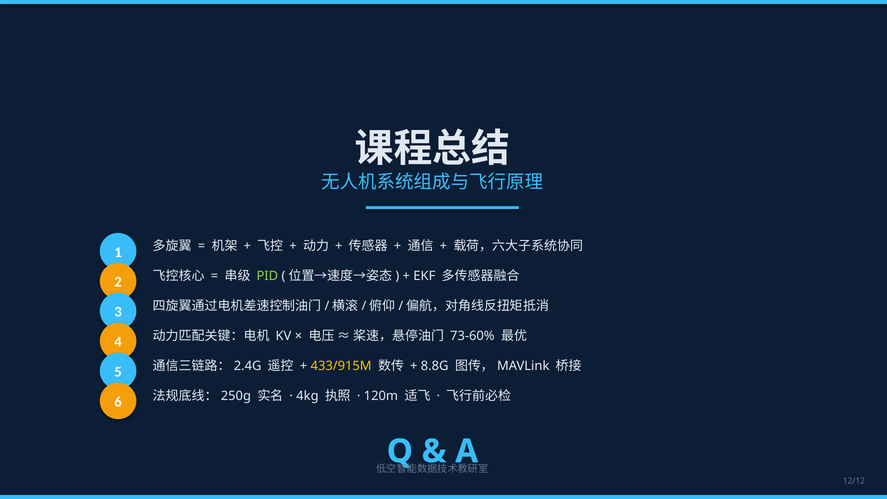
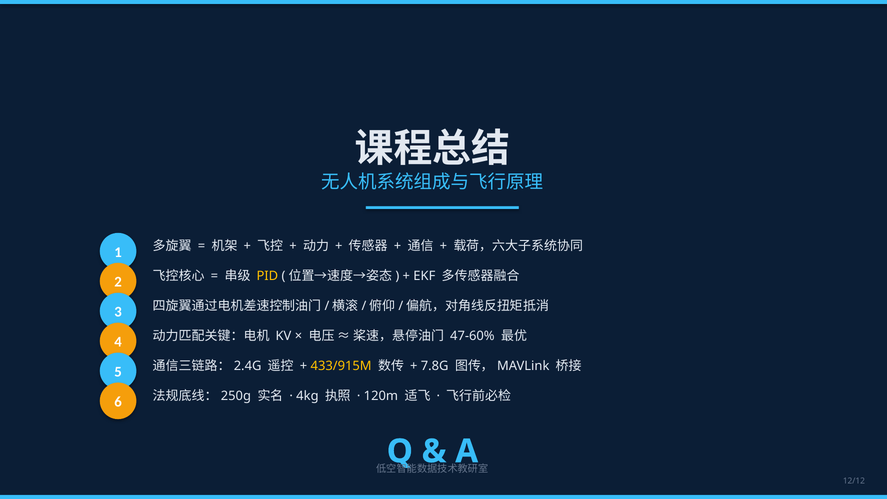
PID colour: light green -> yellow (267, 276)
73-60%: 73-60% -> 47-60% (472, 336)
8.8G: 8.8G -> 7.8G (435, 366)
